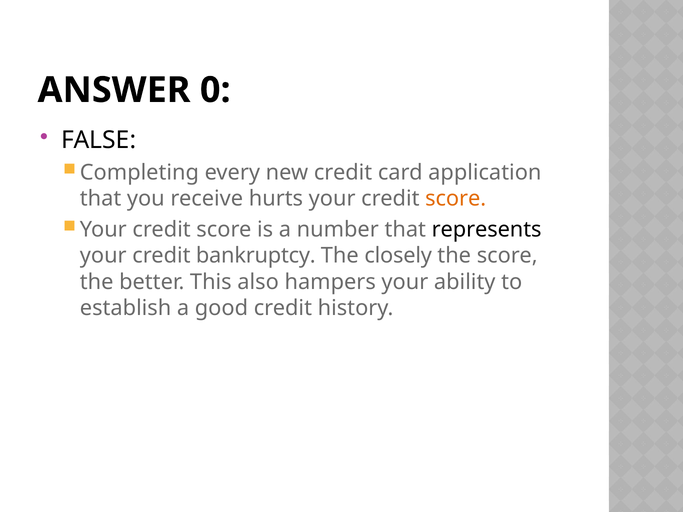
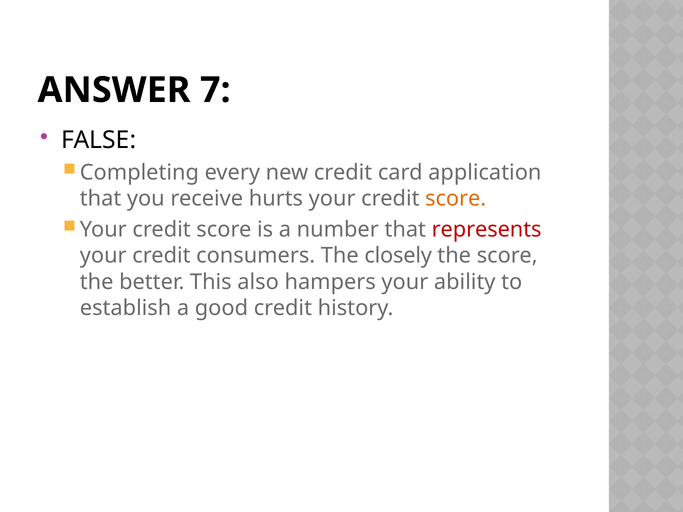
0: 0 -> 7 (215, 90)
represents colour: black -> red (487, 230)
bankruptcy: bankruptcy -> consumers (256, 256)
